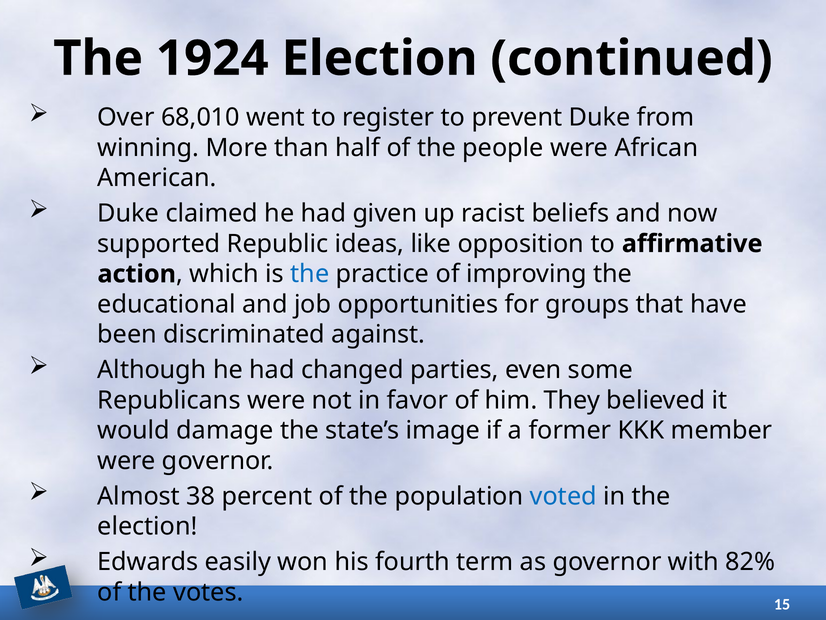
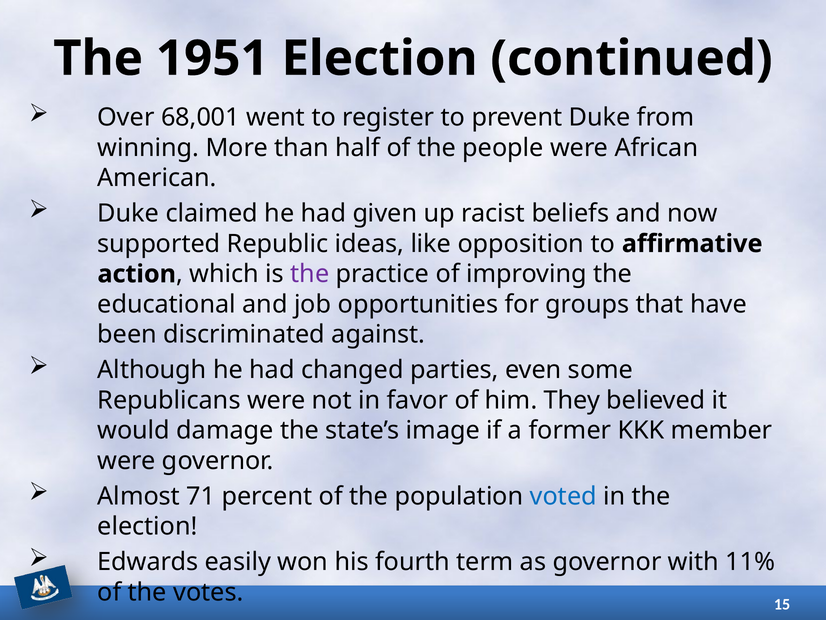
1924: 1924 -> 1951 (212, 59)
68,010: 68,010 -> 68,001 (200, 117)
the colour: blue -> purple (310, 274)
38: 38 -> 71 (201, 496)
82%: 82% -> 11% (750, 561)
